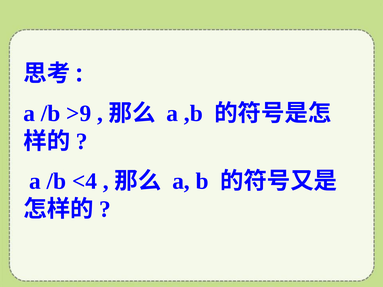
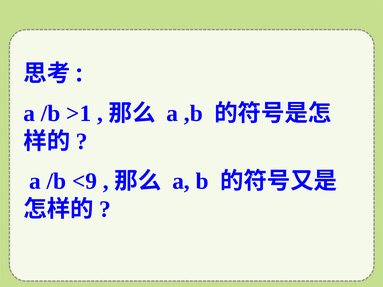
>9: >9 -> >1 (79, 113)
<4: <4 -> <9 (85, 181)
